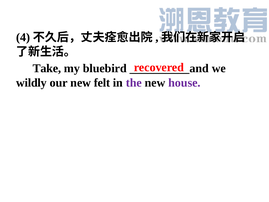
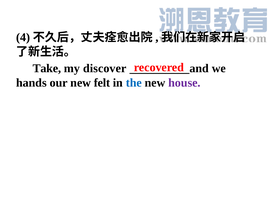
bluebird: bluebird -> discover (105, 68)
wildly: wildly -> hands (31, 83)
the colour: purple -> blue (134, 83)
